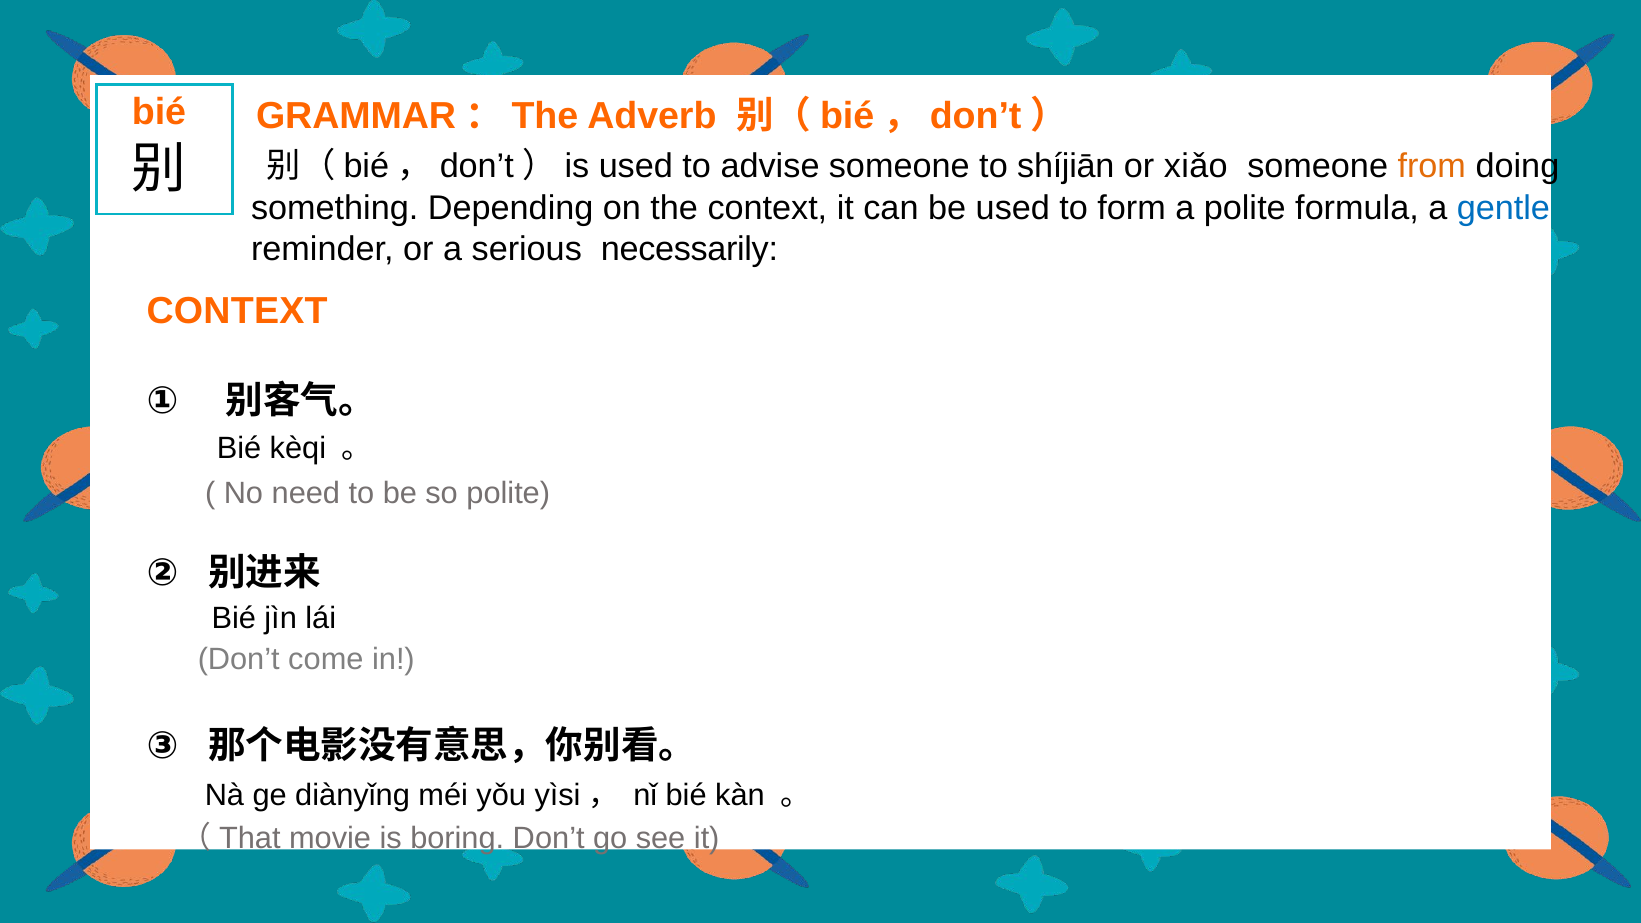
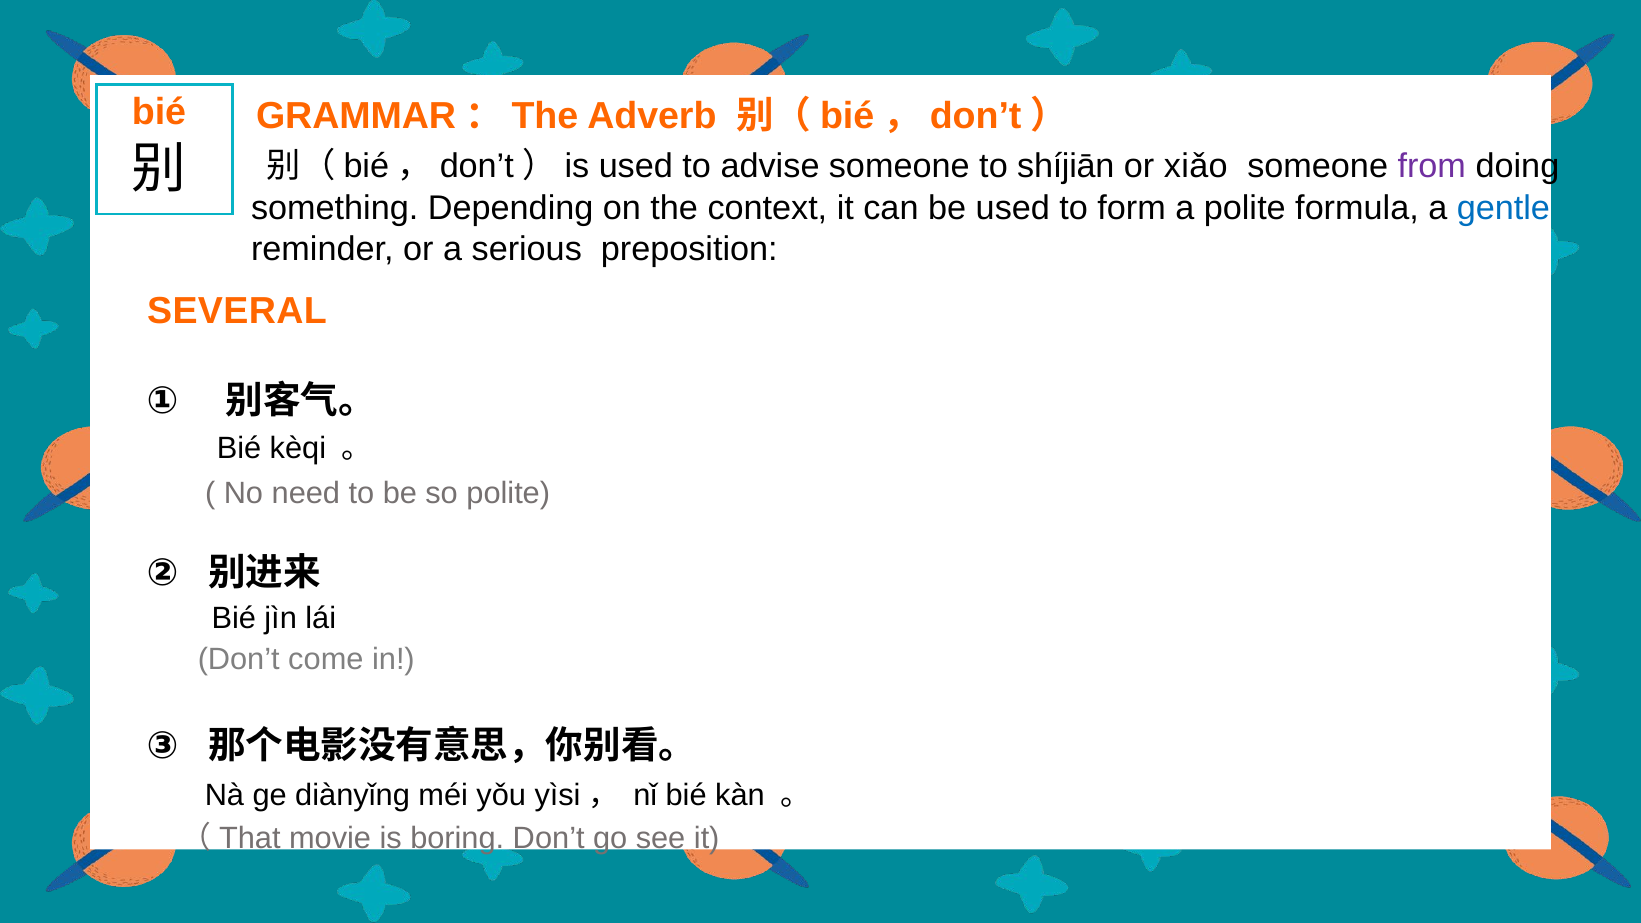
from colour: orange -> purple (1432, 167)
necessarily: necessarily -> preposition (689, 249)
CONTEXT: CONTEXT -> SEVERAL (237, 311)
